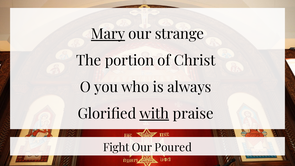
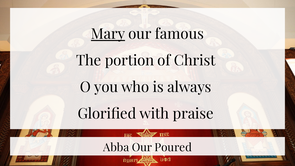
strange: strange -> famous (179, 34)
with underline: present -> none (154, 114)
Fight: Fight -> Abba (116, 148)
